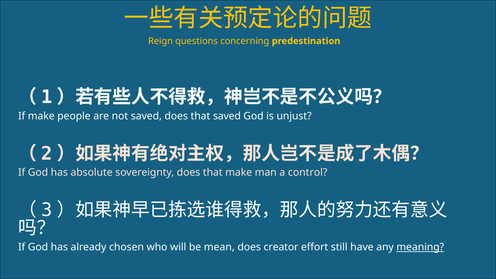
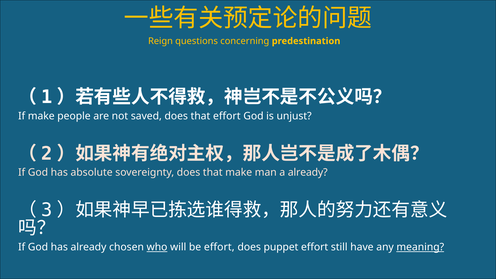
that saved: saved -> effort (227, 116)
a control: control -> already (308, 173)
who underline: none -> present (157, 247)
be mean: mean -> effort (219, 247)
creator: creator -> puppet (281, 247)
